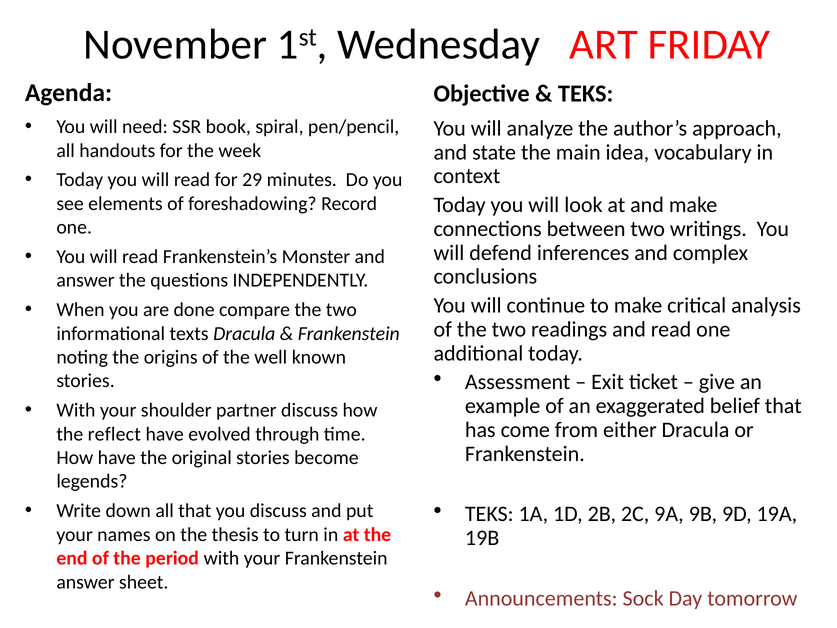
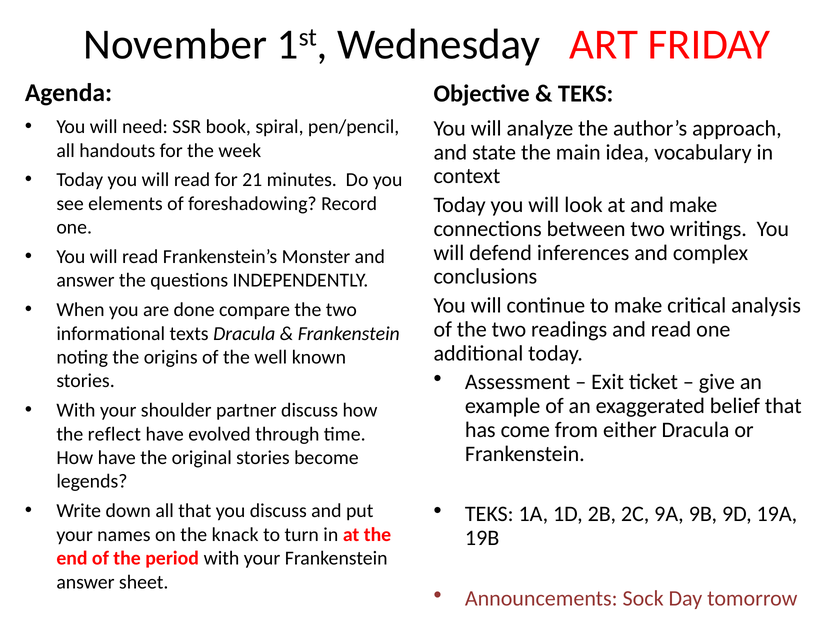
29: 29 -> 21 (252, 180)
thesis: thesis -> knack (235, 534)
